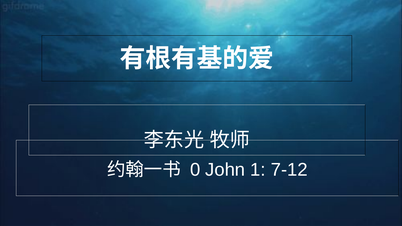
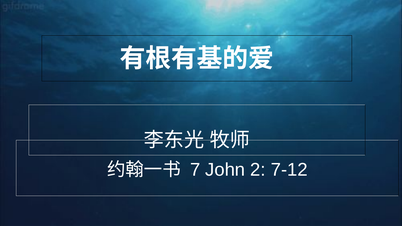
0: 0 -> 7 (195, 170)
1: 1 -> 2 (258, 170)
